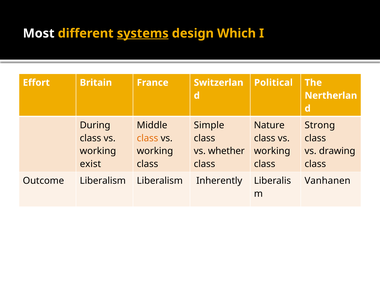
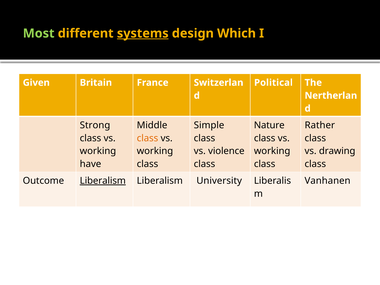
Most colour: white -> light green (39, 33)
Effort: Effort -> Given (36, 83)
During: During -> Strong (95, 125)
Strong: Strong -> Rather (320, 125)
whether: whether -> violence (226, 151)
exist: exist -> have (90, 164)
Liberalism underline: none -> present (103, 181)
Inherently: Inherently -> University (219, 181)
